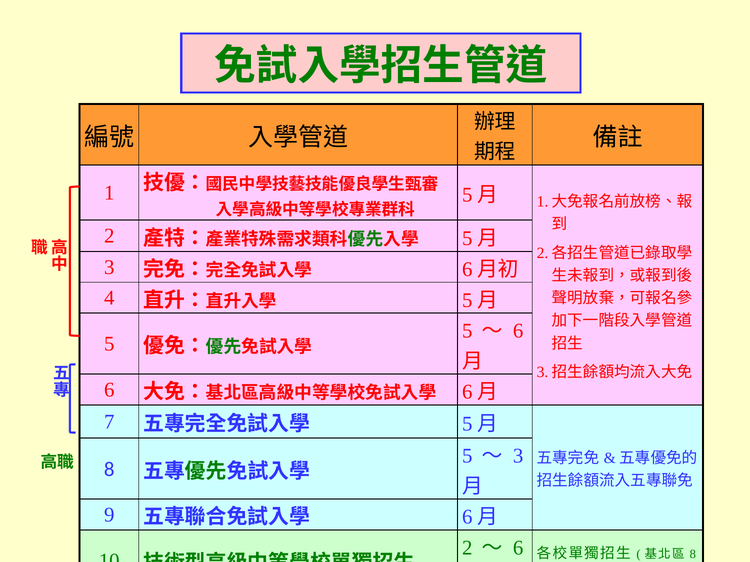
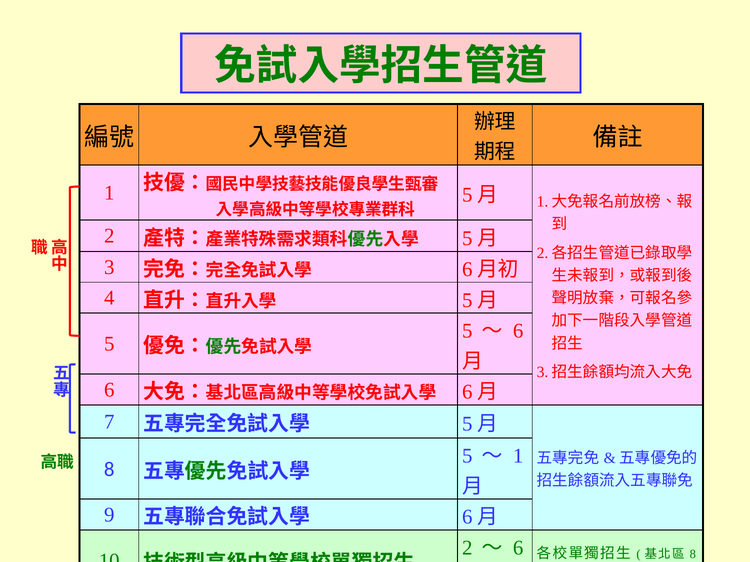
3: 3 -> 1 (518, 456)
